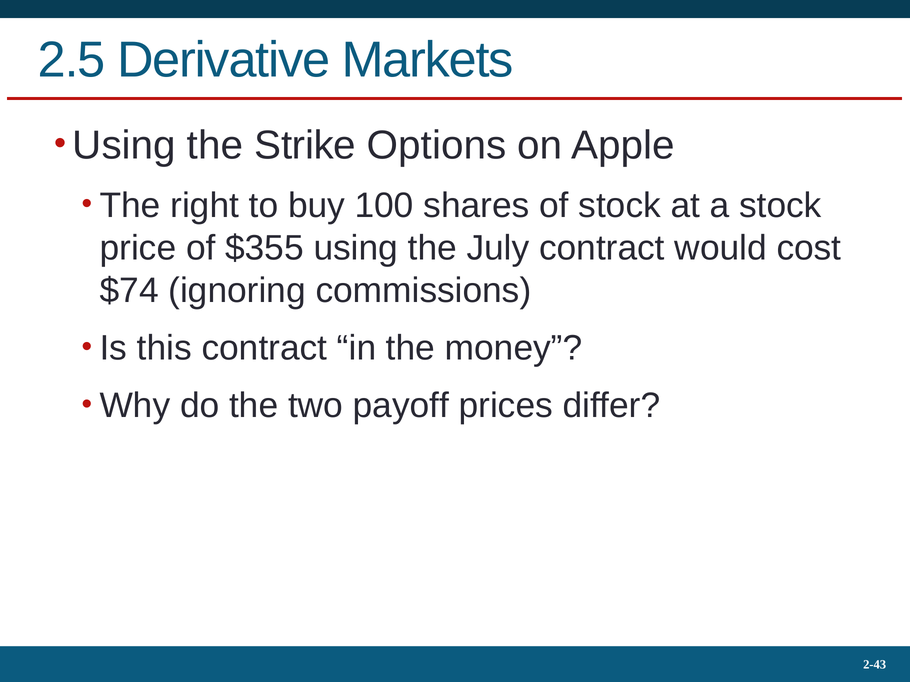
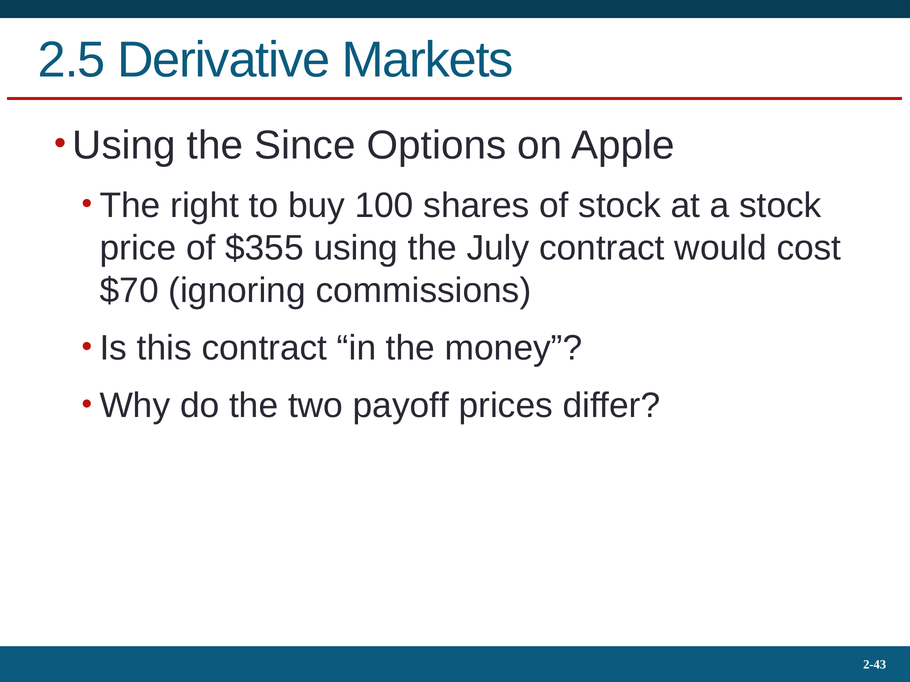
Strike: Strike -> Since (305, 145)
$74: $74 -> $70 (129, 291)
